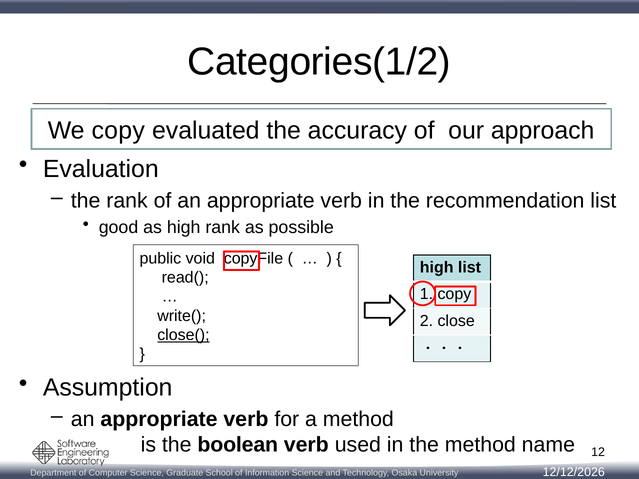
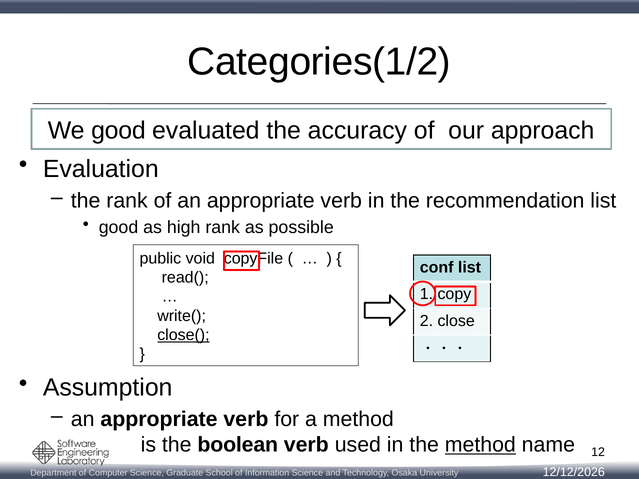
We copy: copy -> good (118, 131)
high: high -> conf (437, 268)
method underline: none -> present (480, 445)
